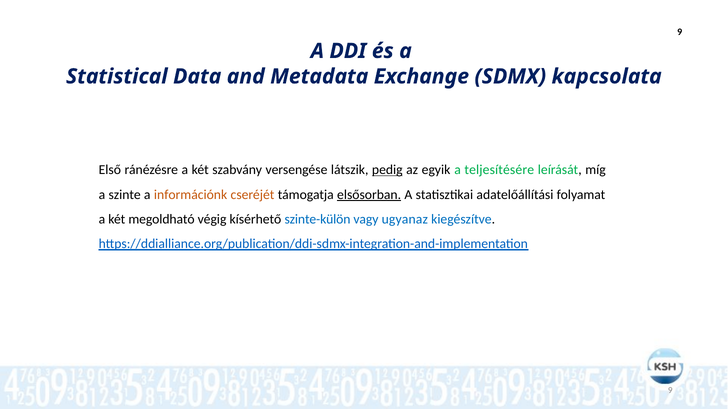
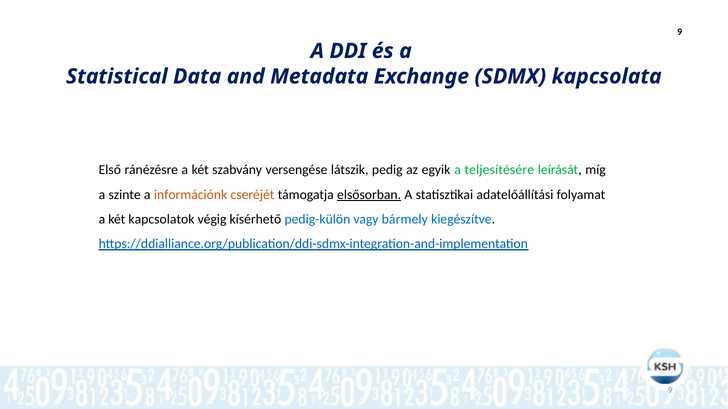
pedig underline: present -> none (387, 170)
megoldható: megoldható -> kapcsolatok (161, 219)
szinte-külön: szinte-külön -> pedig-külön (317, 219)
ugyanaz: ugyanaz -> bármely (405, 219)
